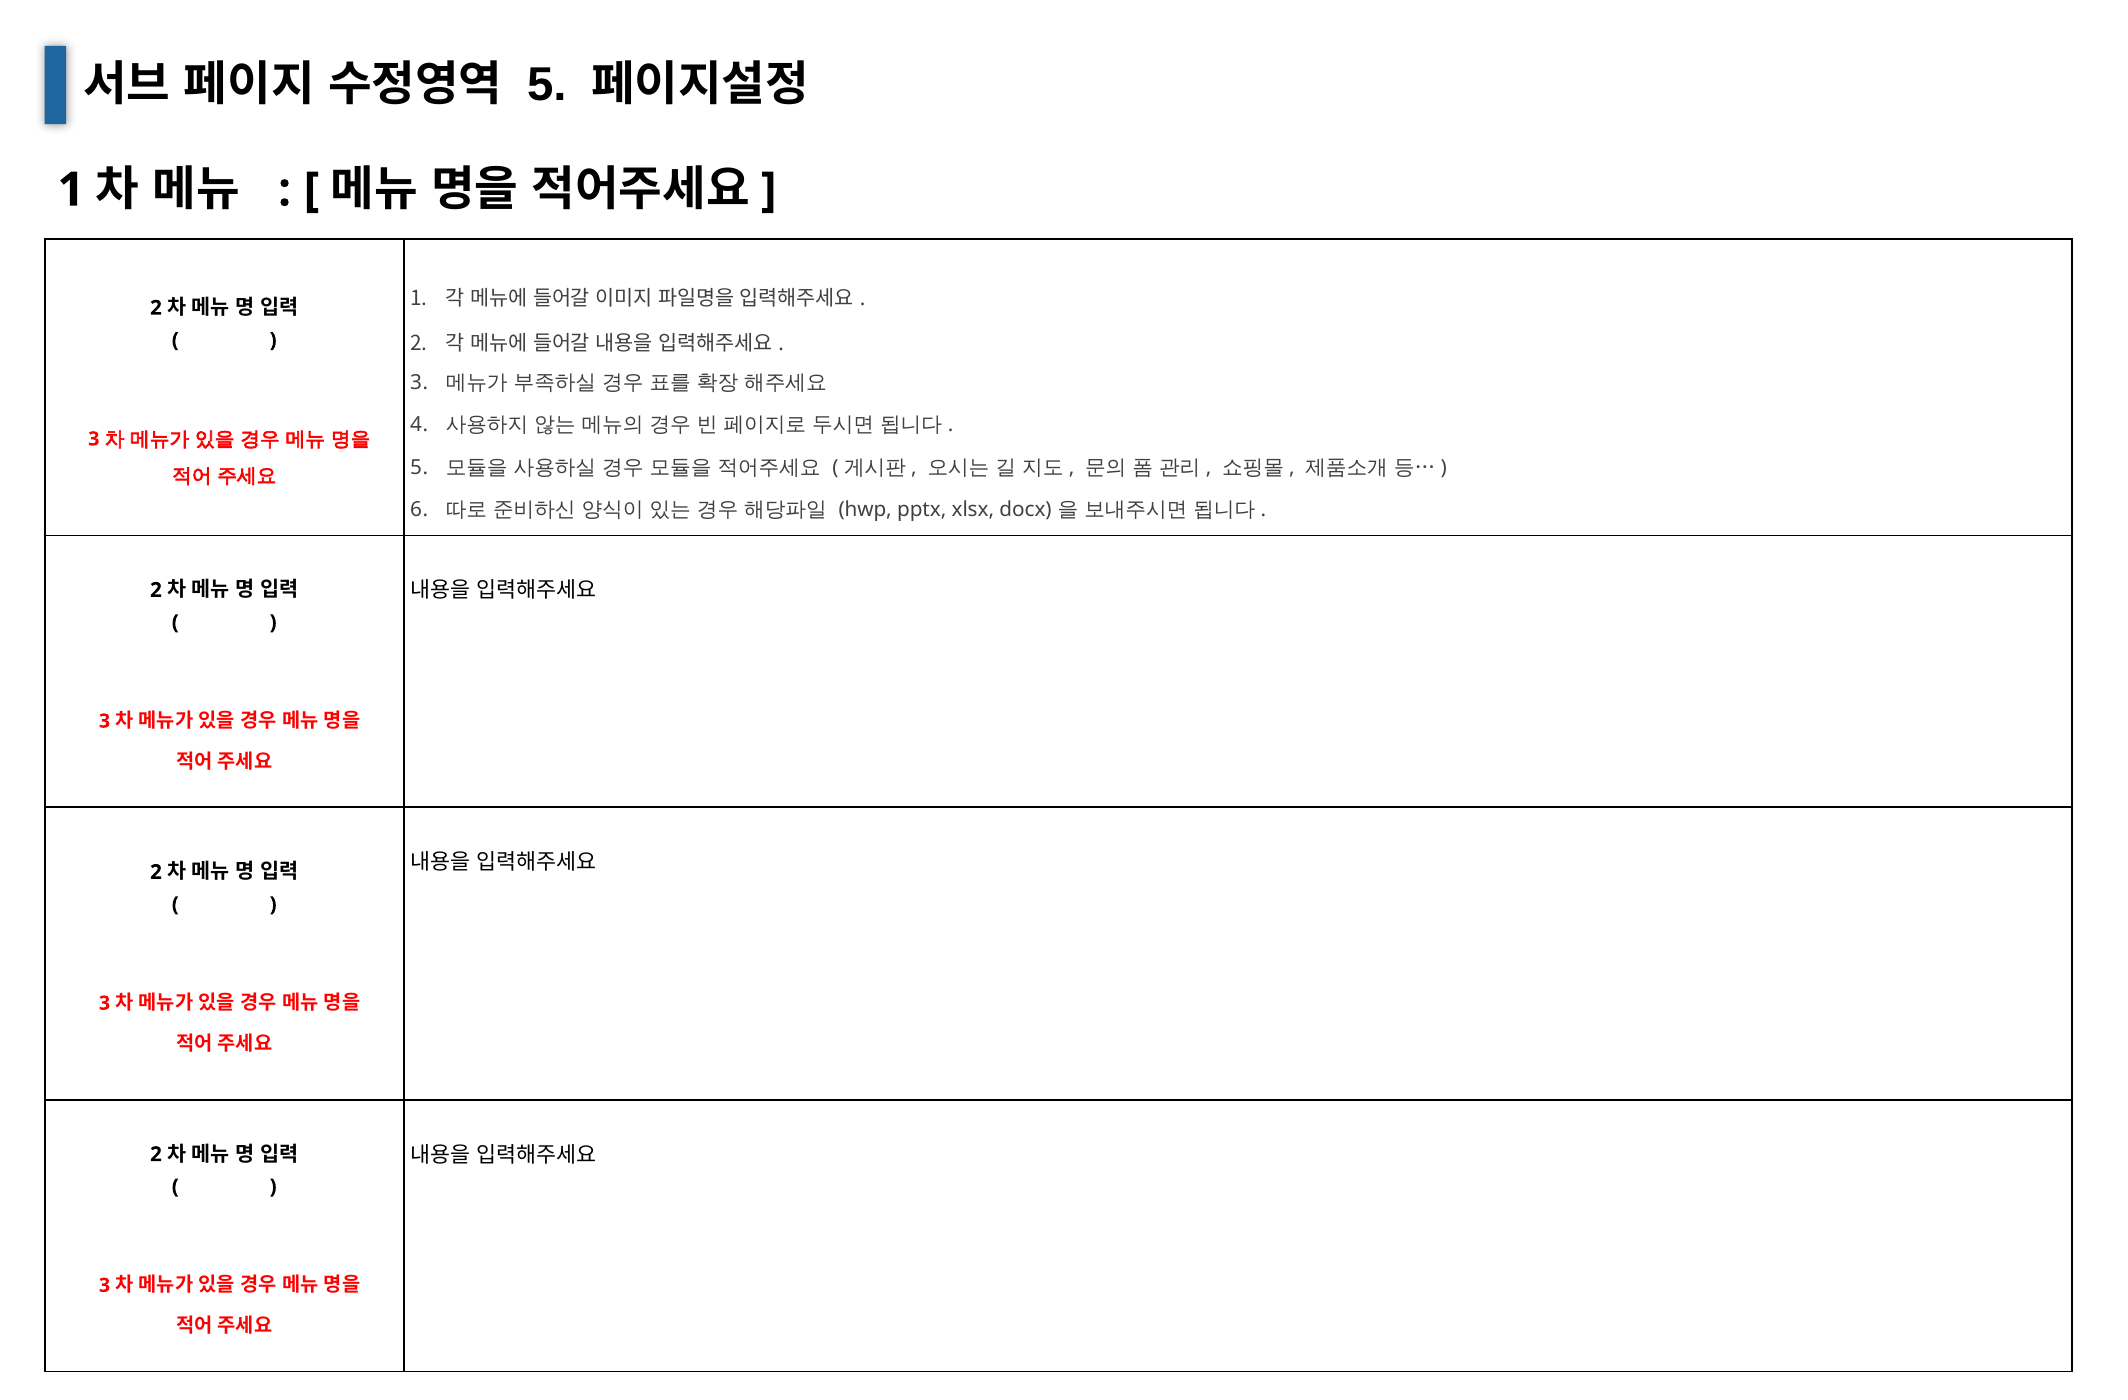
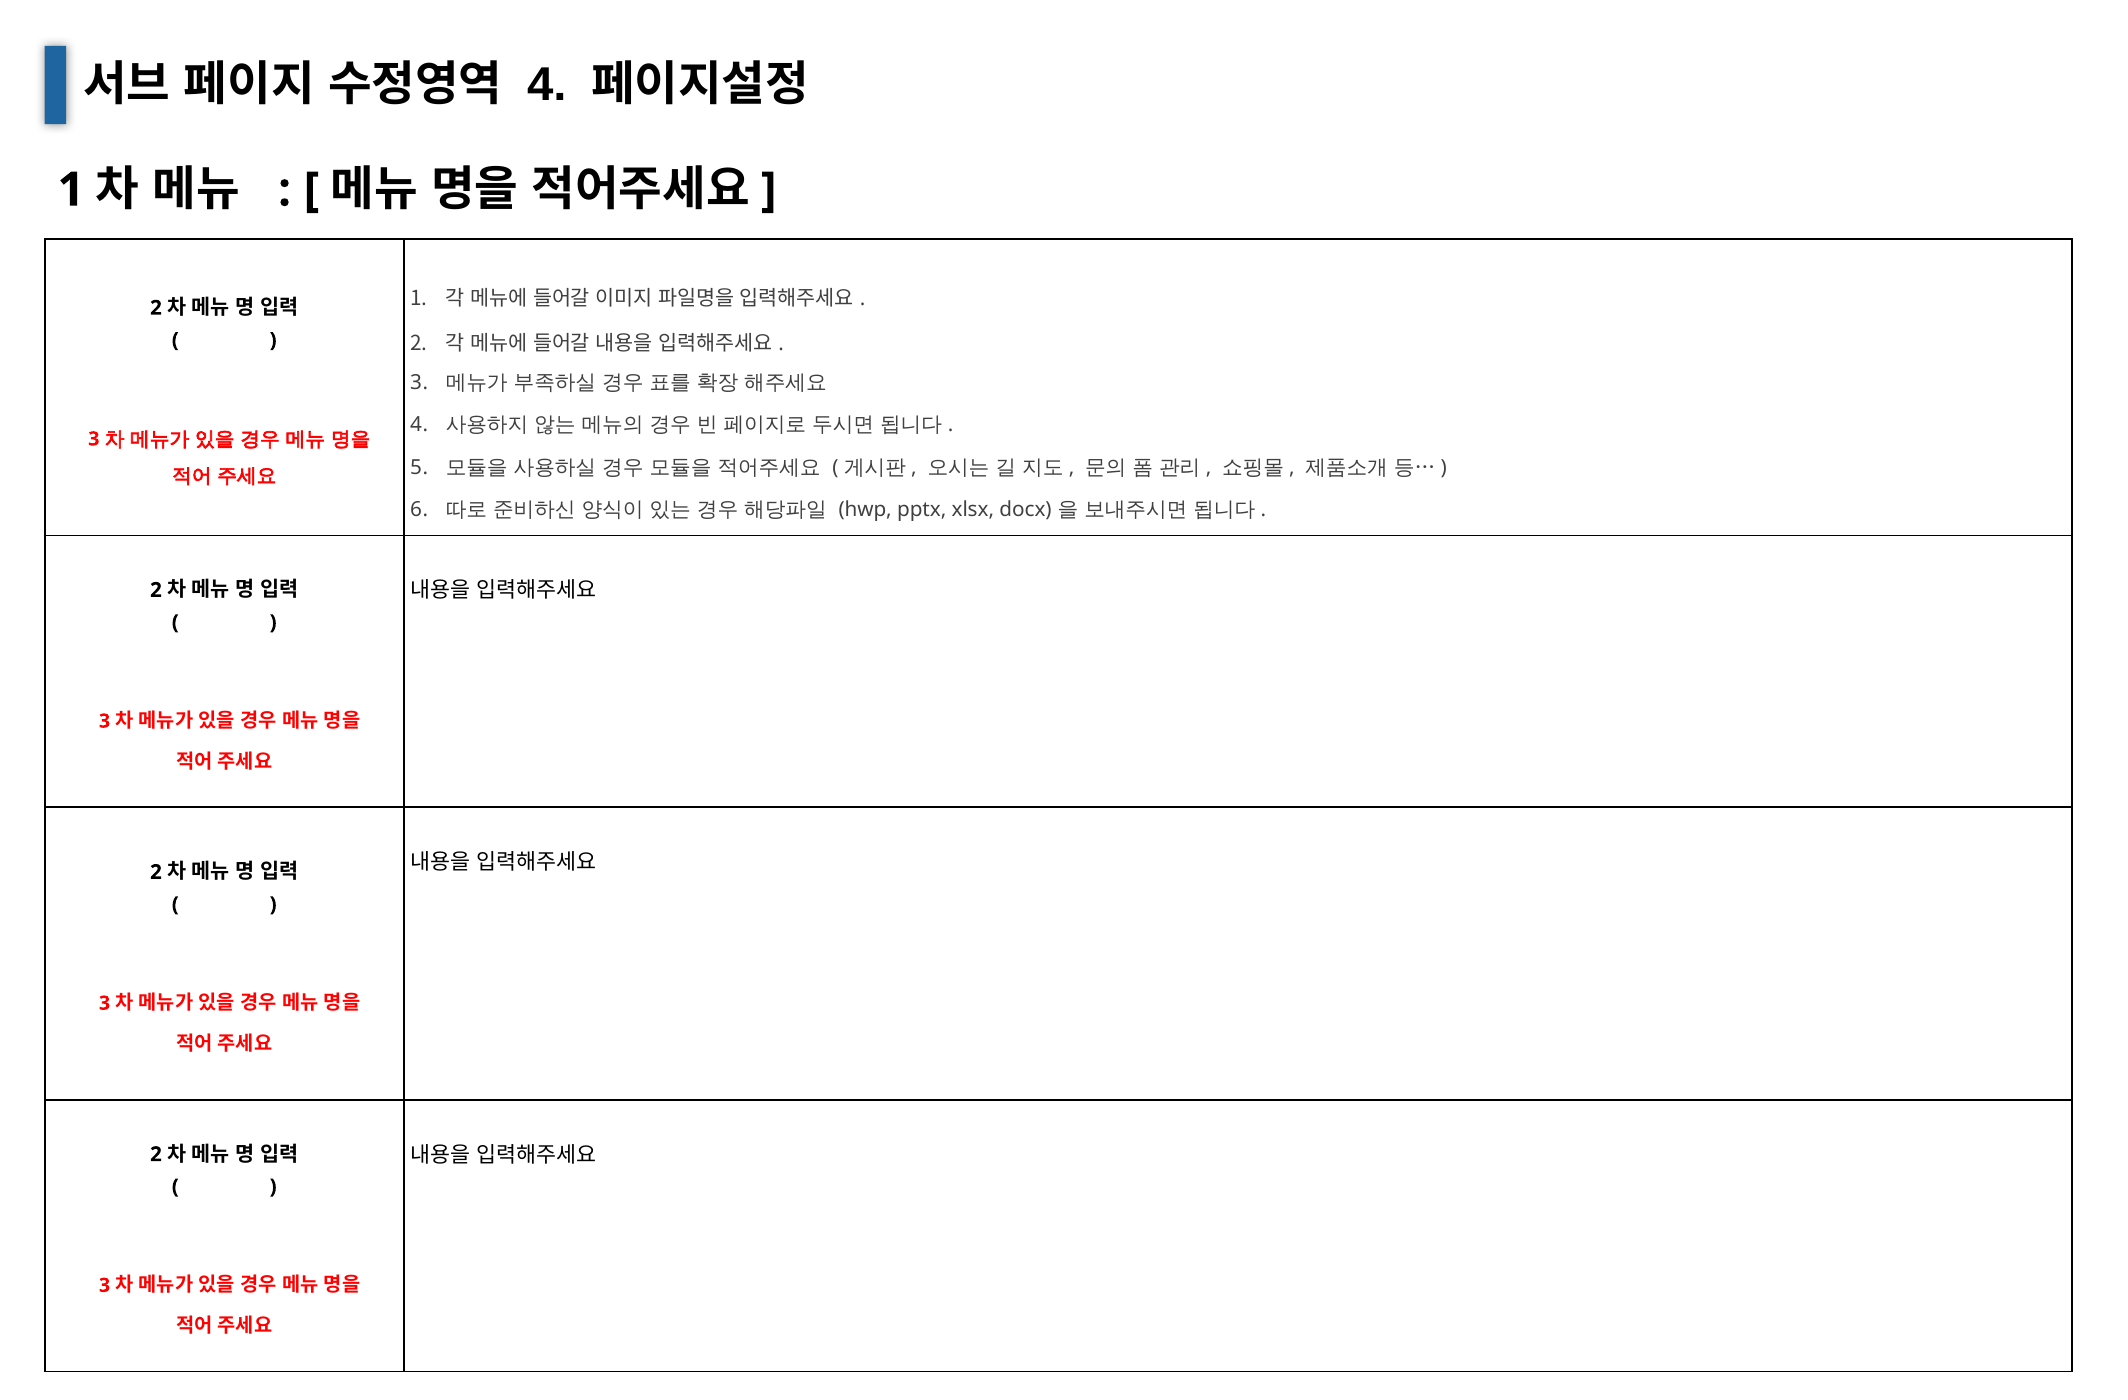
5: 5 -> 4 (547, 85)
